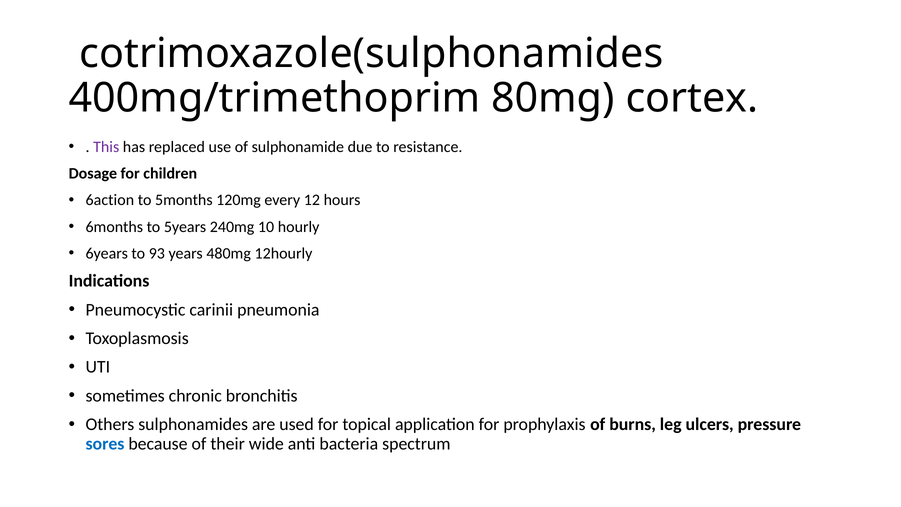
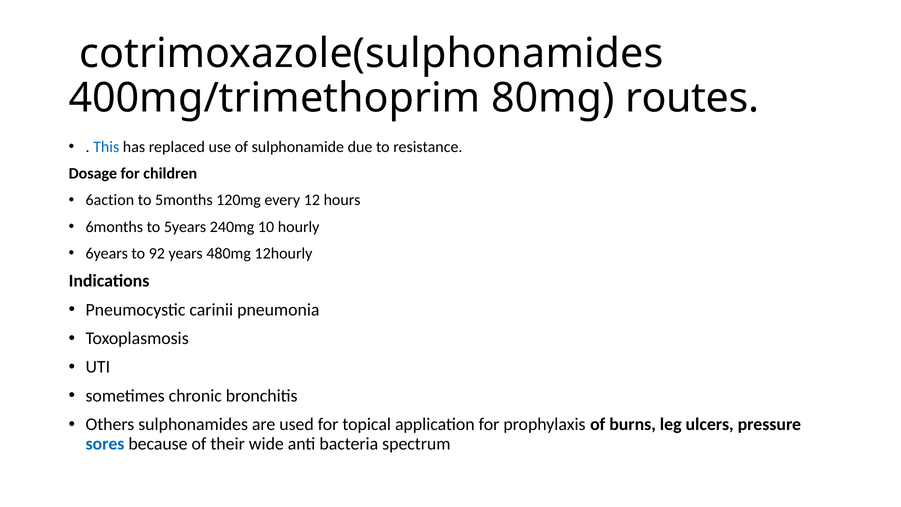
cortex: cortex -> routes (692, 98)
This colour: purple -> blue (106, 147)
93: 93 -> 92 (157, 253)
